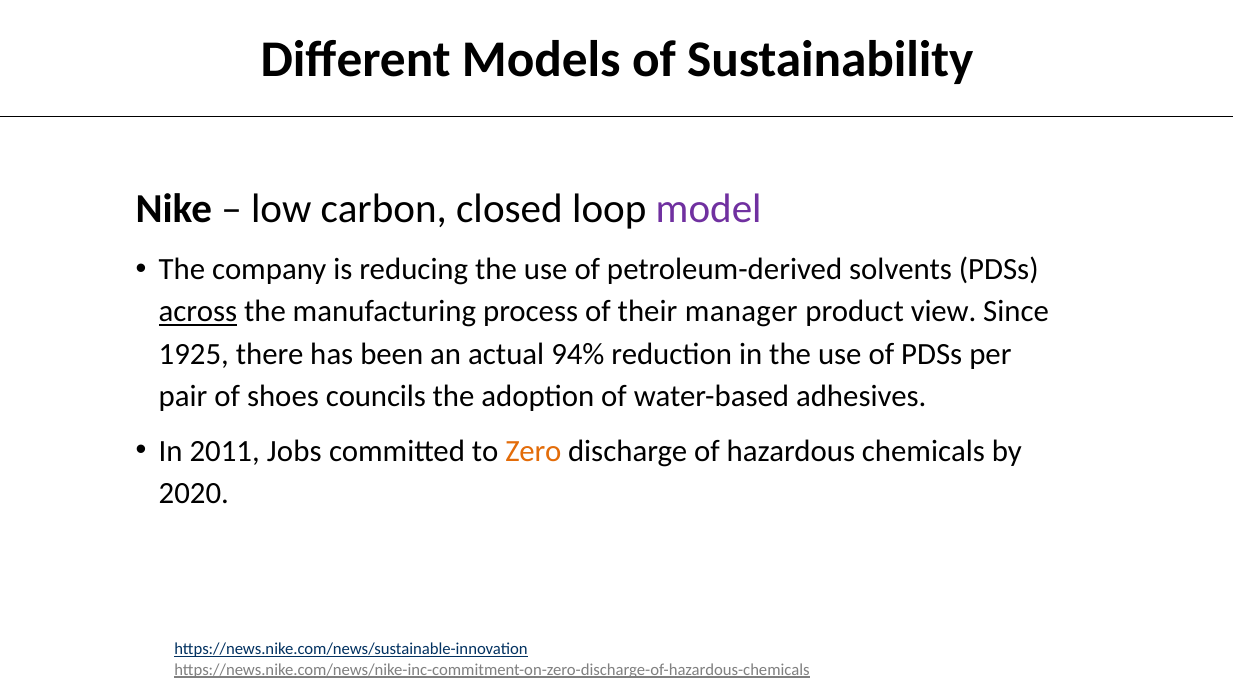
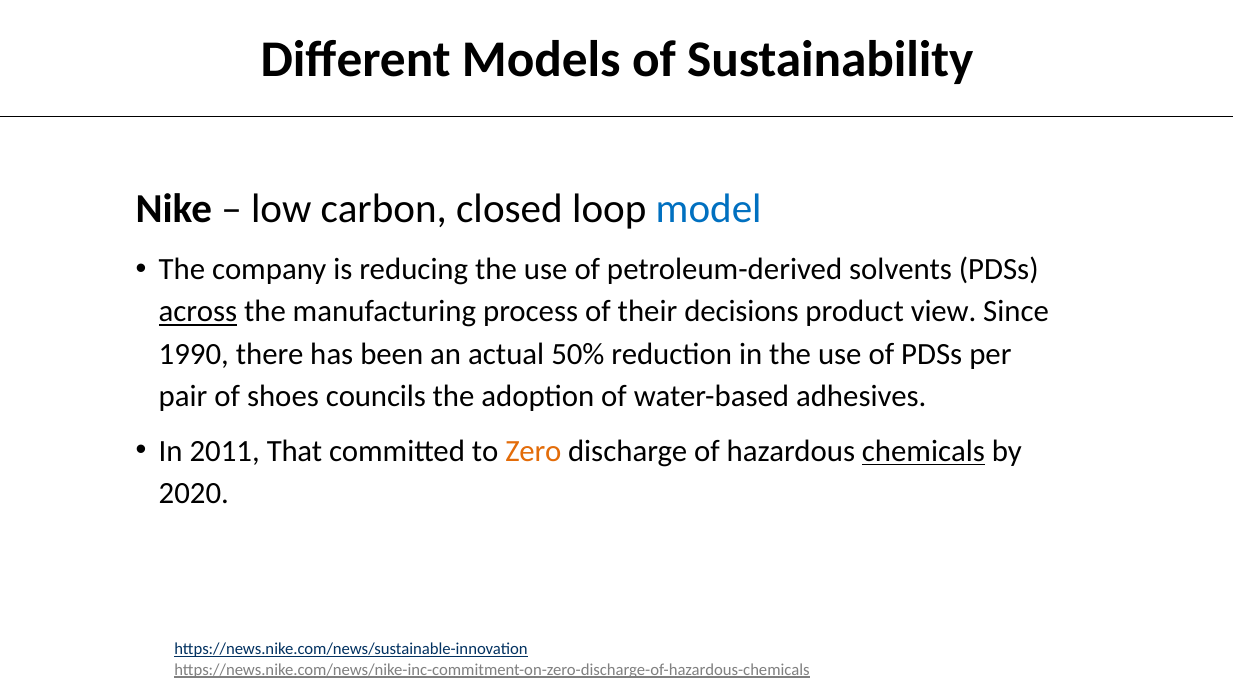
model colour: purple -> blue (709, 209)
manager: manager -> decisions (741, 312)
1925: 1925 -> 1990 (194, 354)
94%: 94% -> 50% (578, 354)
Jobs: Jobs -> That (294, 451)
chemicals underline: none -> present (923, 451)
